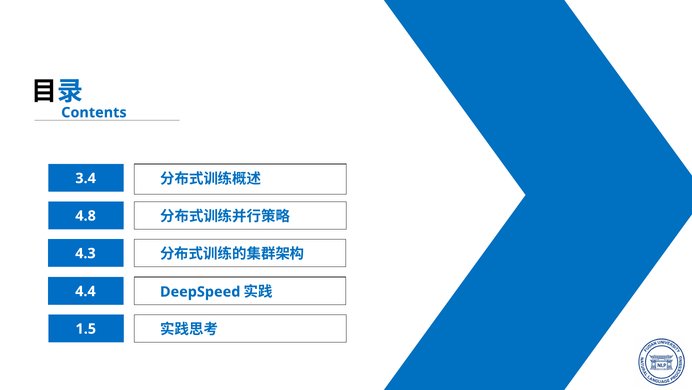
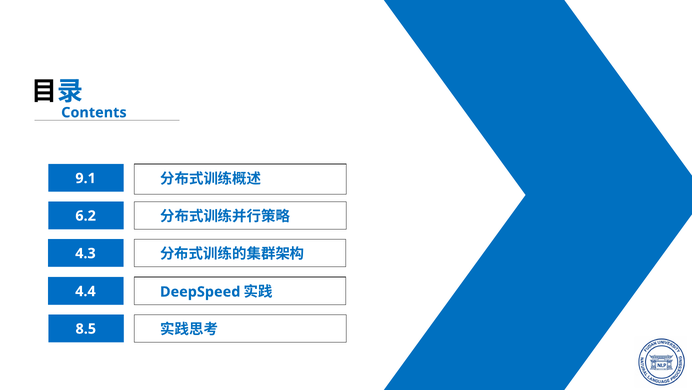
3.4: 3.4 -> 9.1 (86, 178)
4.8: 4.8 -> 6.2 (86, 215)
1.5: 1.5 -> 8.5 (86, 328)
